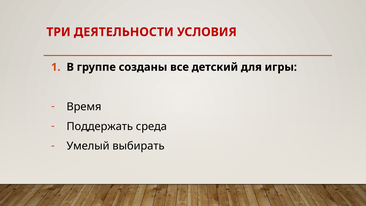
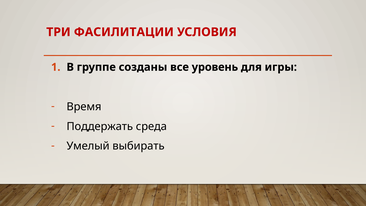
ДЕЯТЕЛЬНОСТИ: ДЕЯТЕЛЬНОСТИ -> ФАСИЛИТАЦИИ (124, 32)
детский: детский -> уровень (215, 67)
